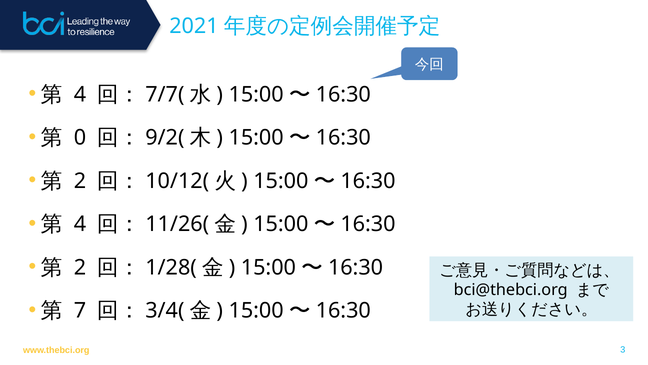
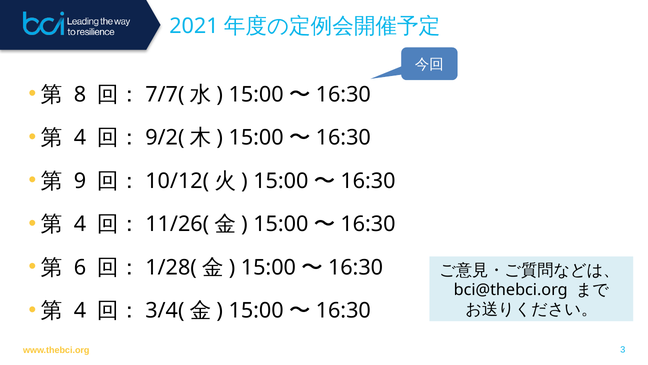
4: 4 -> 8 (80, 94)
0: 0 -> 4 (80, 137)
2: 2 -> 9 (80, 181)
2: 2 -> 6 (80, 267)
7: 7 -> 4 (80, 310)
